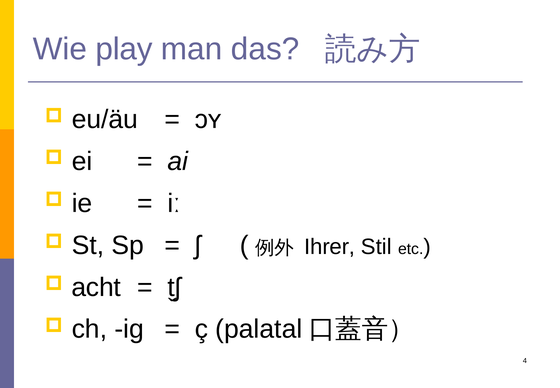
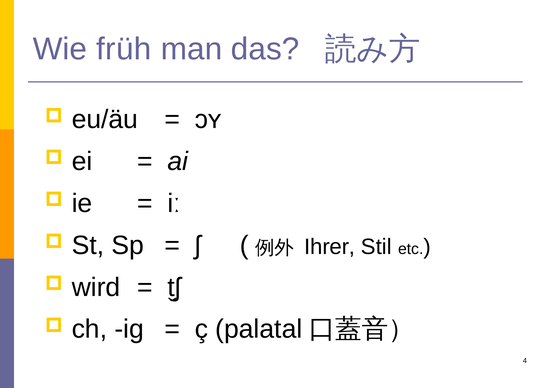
play: play -> früh (124, 49)
acht: acht -> wird (96, 287)
